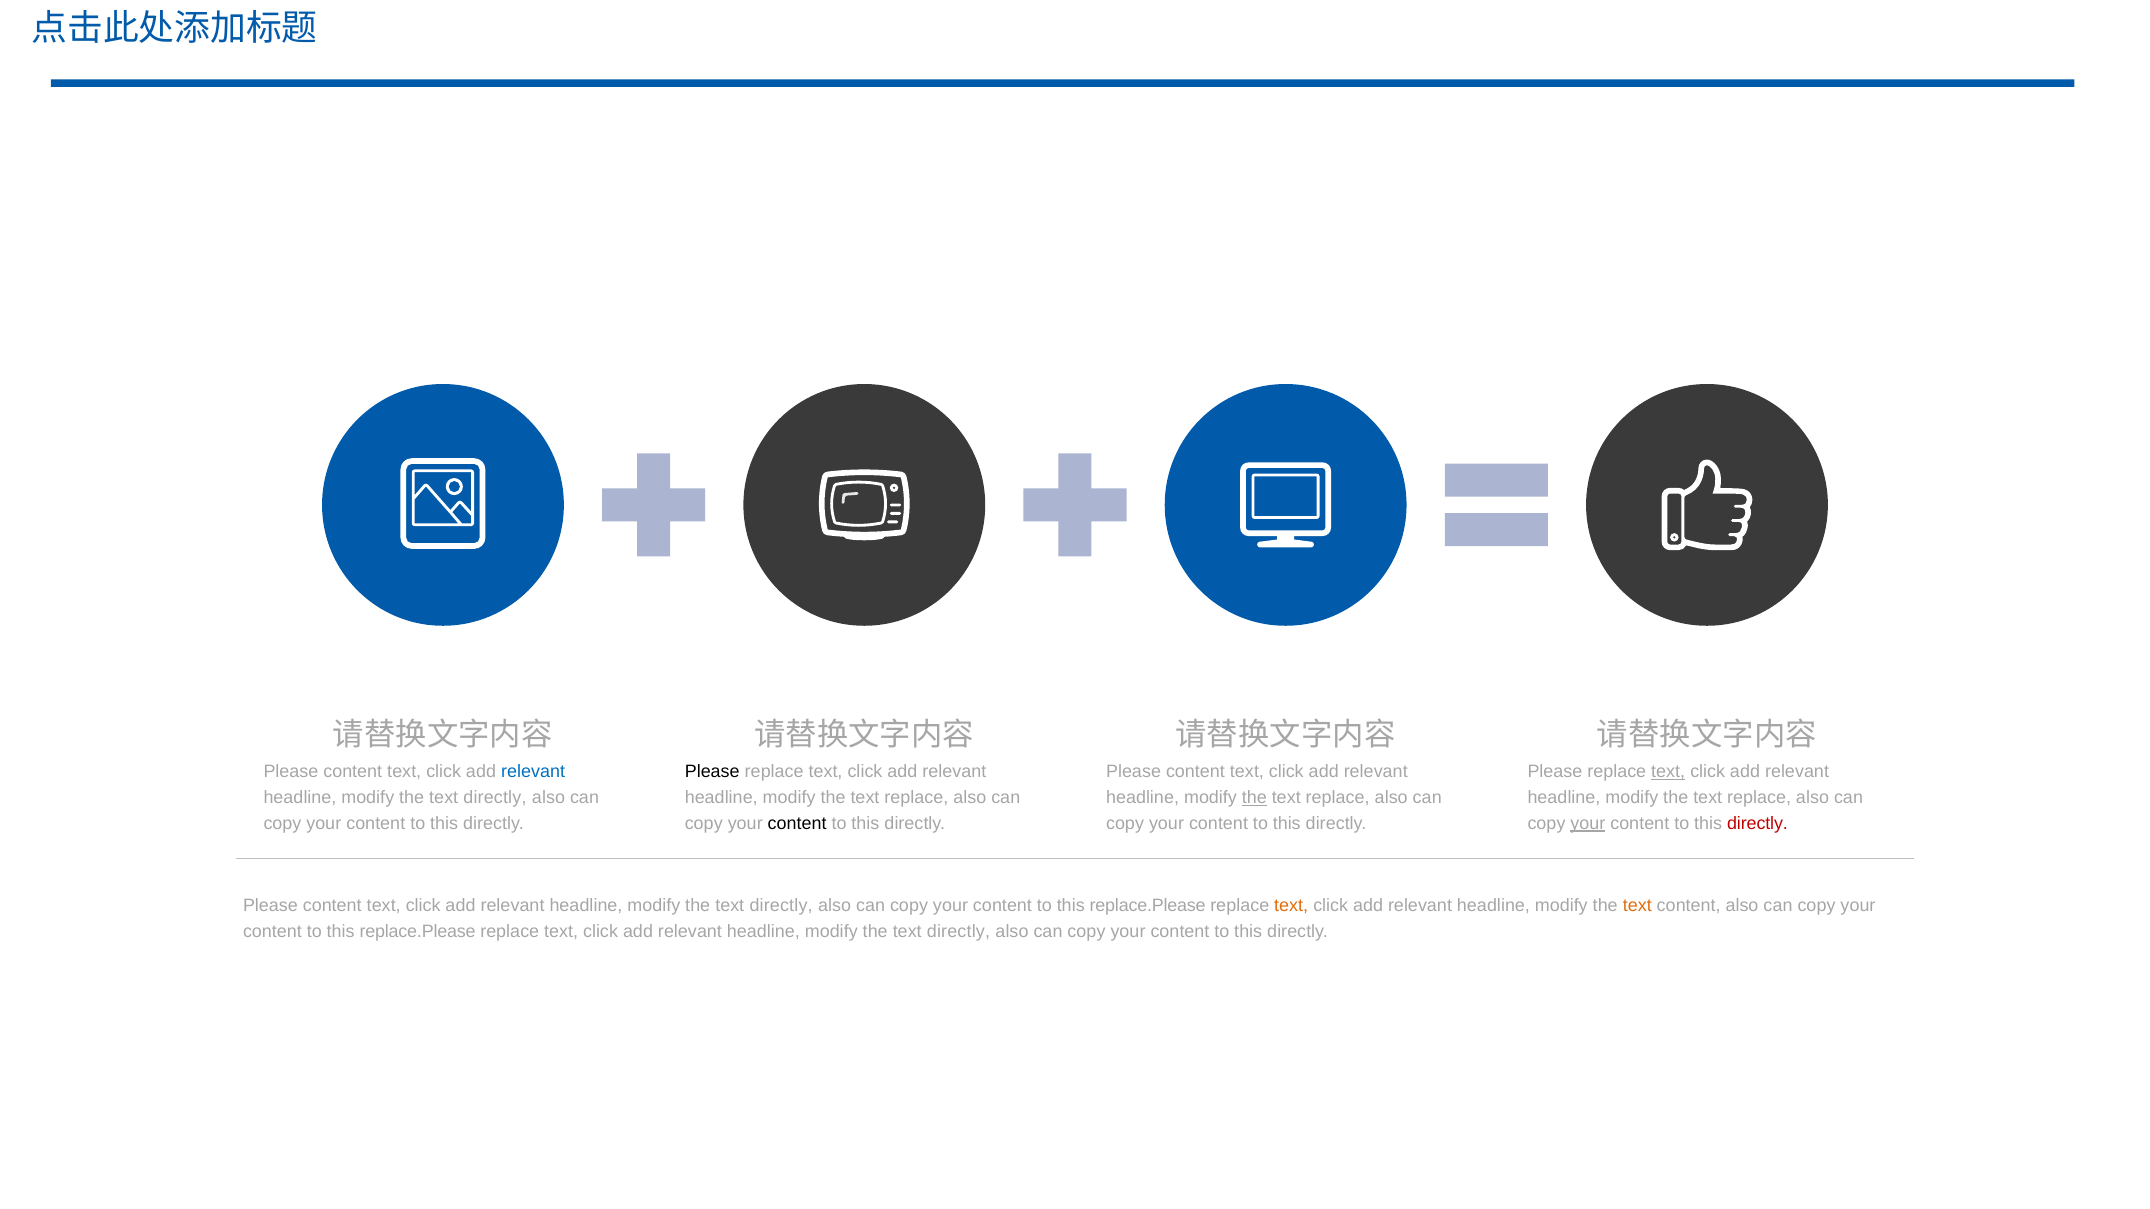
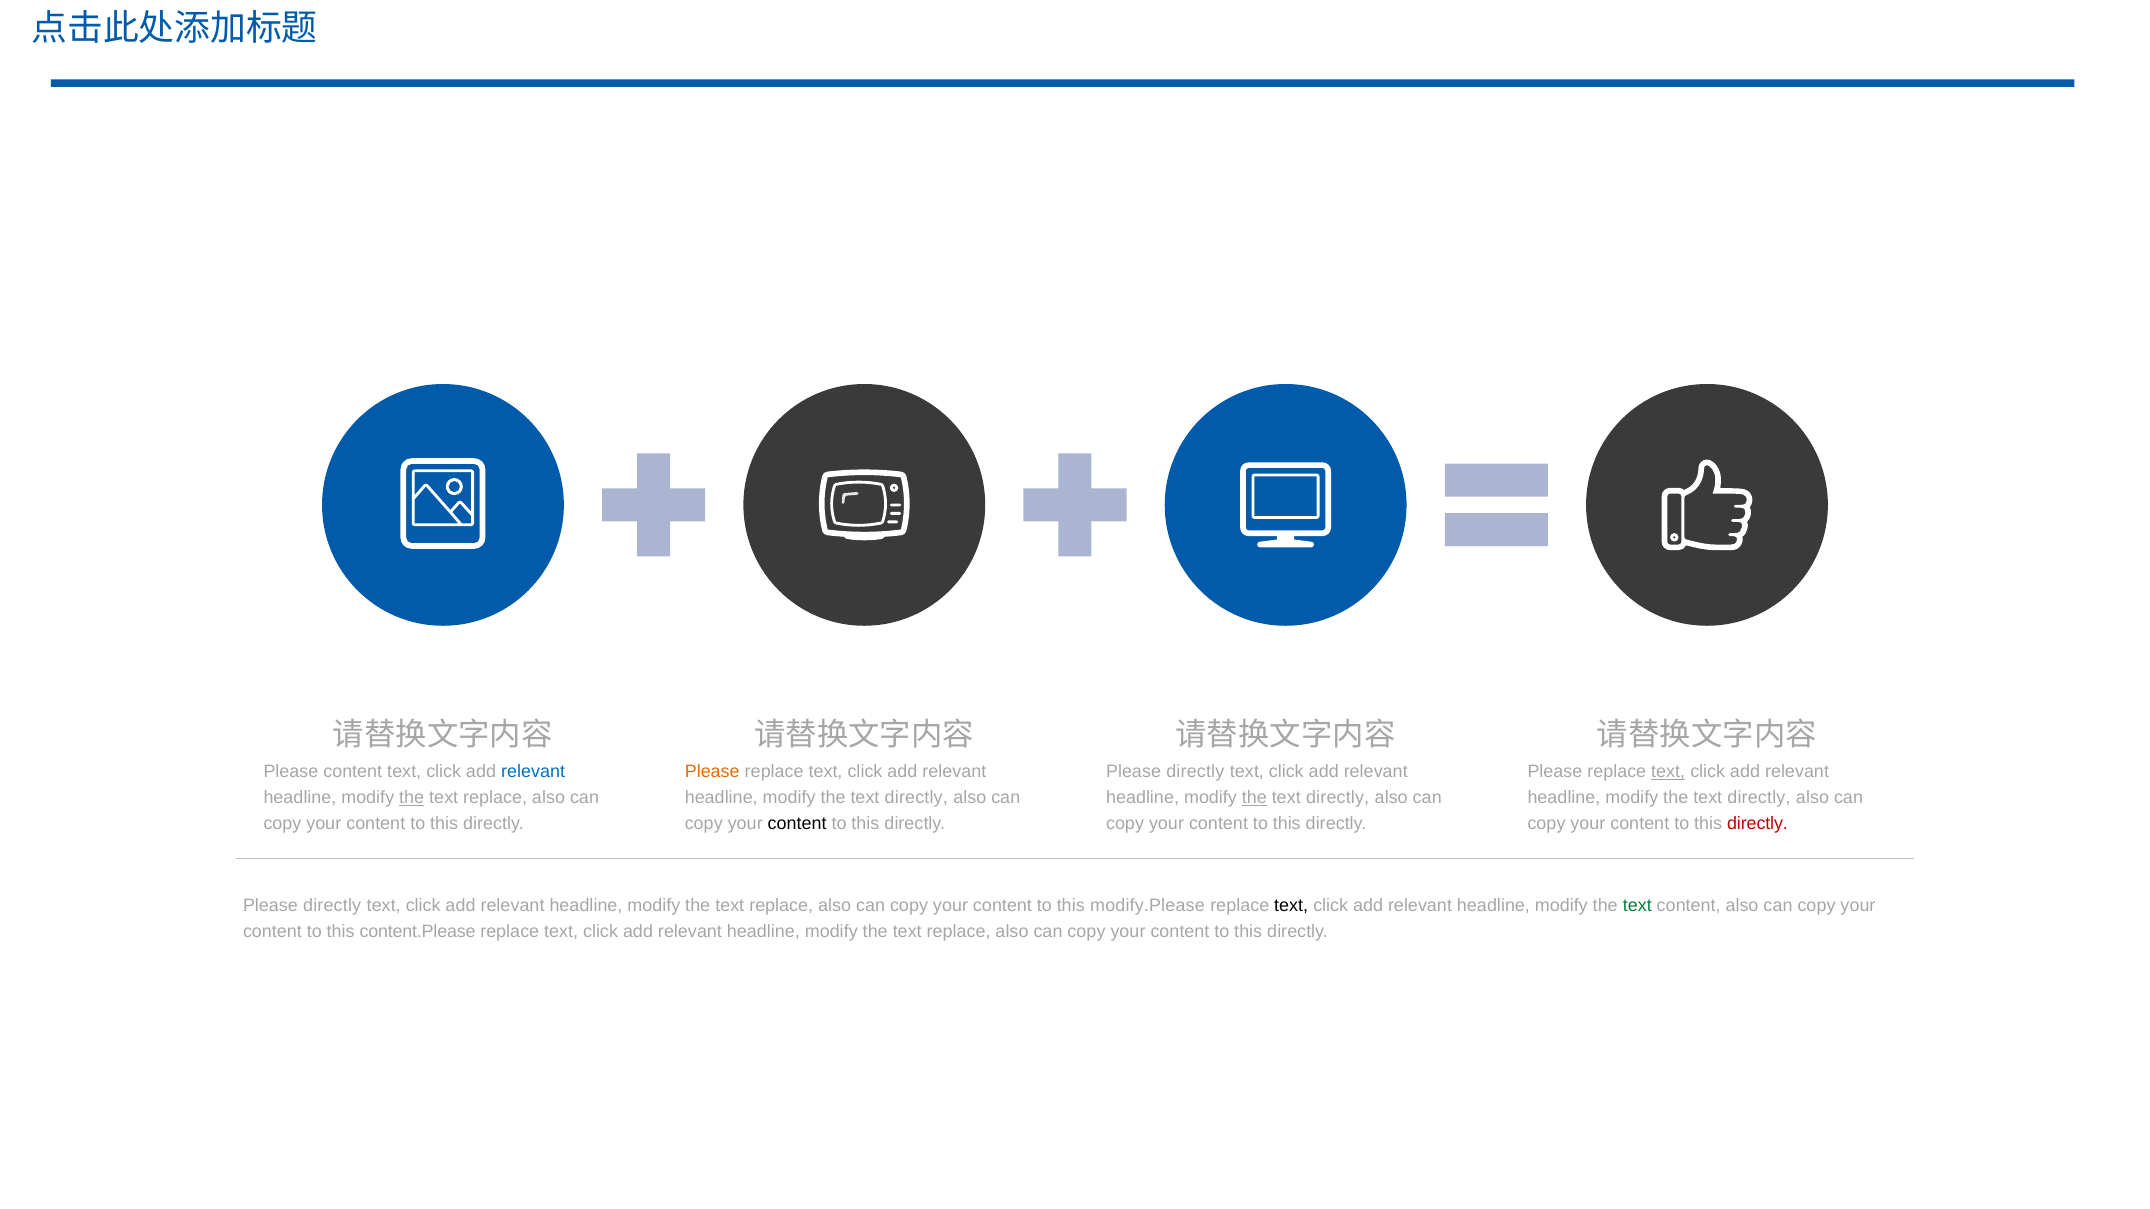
Please colour: black -> orange (712, 772)
content: content -> directly (1195, 772)
the underline: none -> present (412, 798)
directly: directly -> replace (495, 798)
replace: replace -> directly (916, 798)
replace: replace -> directly (1338, 798)
replace: replace -> directly (1759, 798)
your underline: present -> none (1588, 824)
content: content -> directly (332, 906)
directly: directly -> replace (781, 906)
replace.Please: replace.Please -> modify.Please (1147, 906)
text colour: orange -> black (1291, 906)
text colour: orange -> green (1637, 906)
replace.Please: replace.Please -> content.Please (418, 932)
directly: directly -> replace (959, 932)
